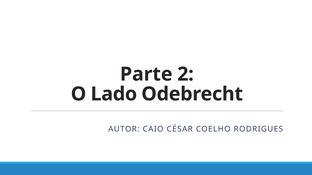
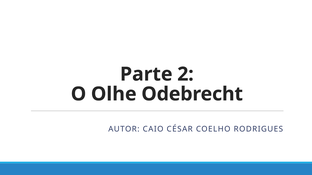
Lado: Lado -> Olhe (114, 94)
